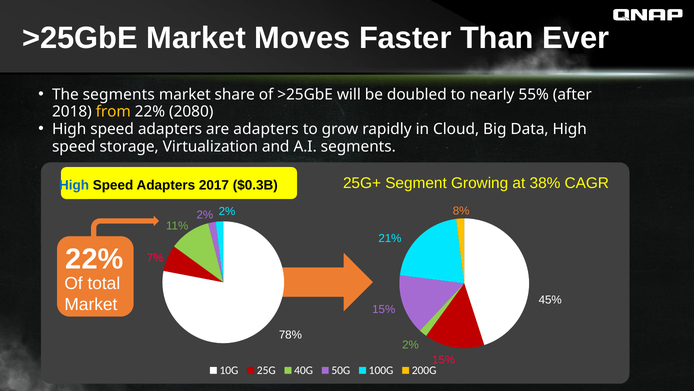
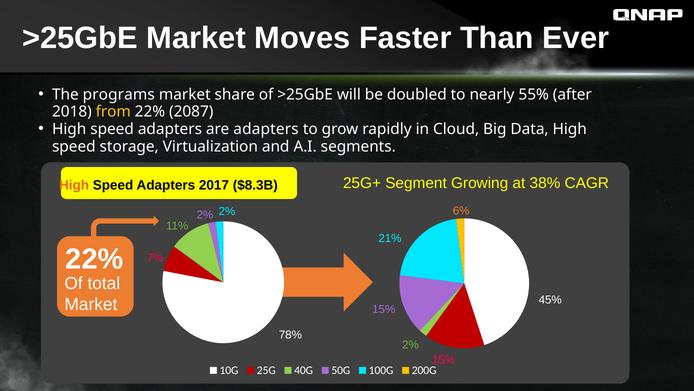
The segments: segments -> programs (119, 94)
2080: 2080 -> 2087 (191, 112)
High colour: blue -> orange (74, 185)
$0.3B: $0.3B -> $8.3B (255, 185)
8%: 8% -> 6% (461, 210)
